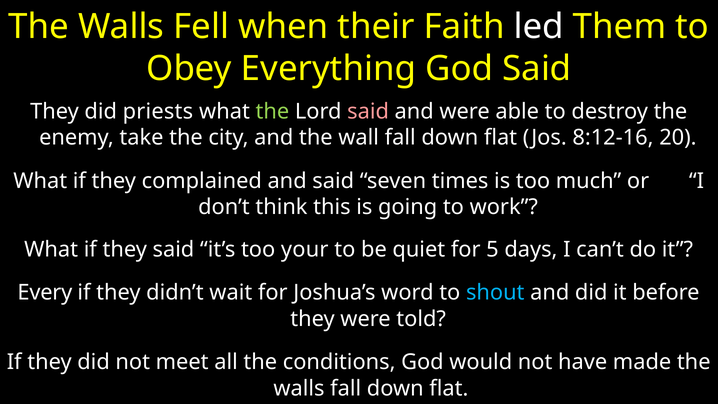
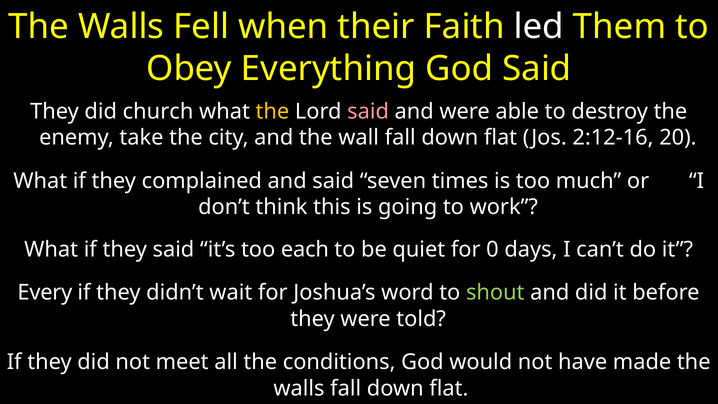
priests: priests -> church (158, 111)
the colour: light green -> yellow (272, 111)
8:12-16: 8:12-16 -> 2:12-16 (613, 137)
your: your -> each (305, 249)
5: 5 -> 0 (492, 249)
shout colour: light blue -> light green (495, 293)
